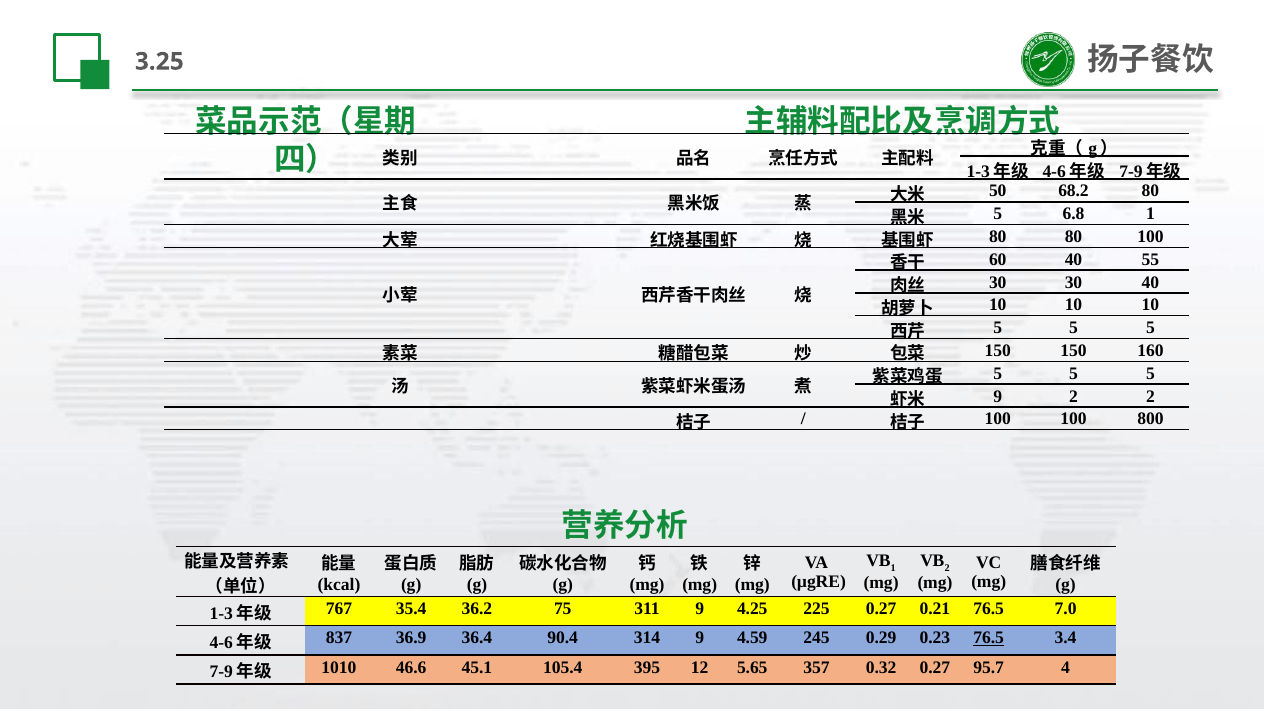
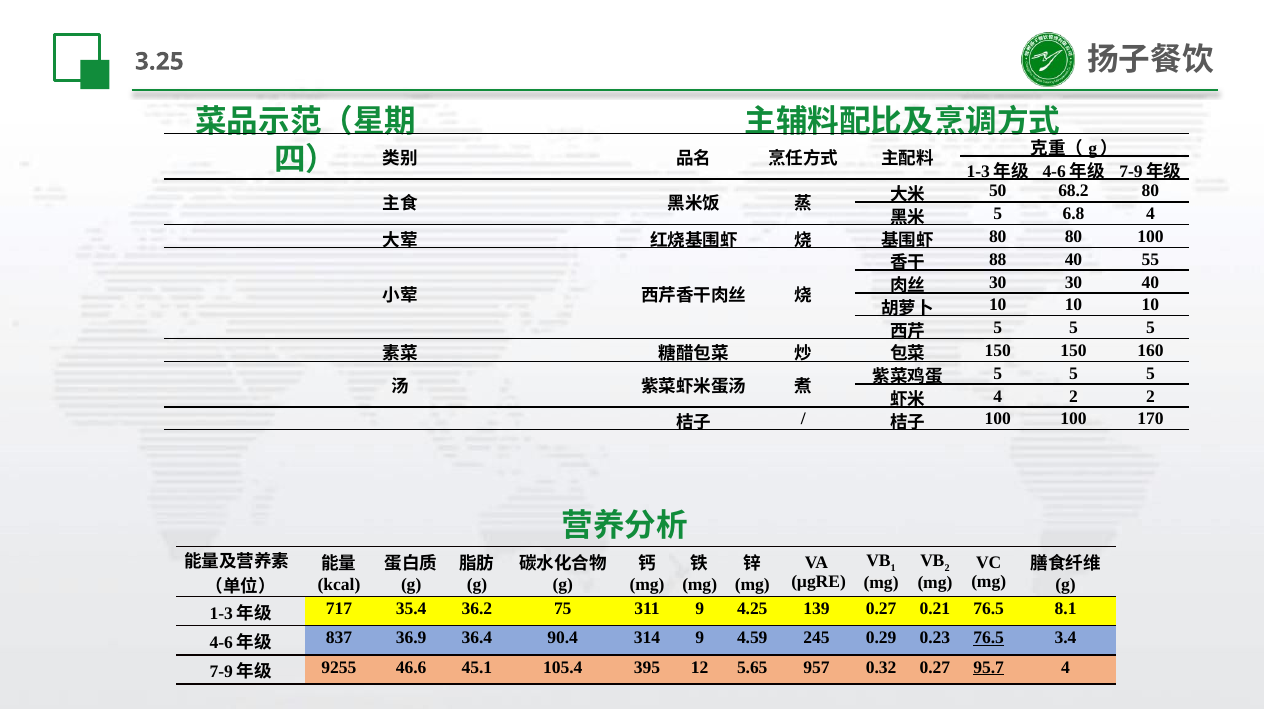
6.8 1: 1 -> 4 (1151, 214)
60: 60 -> 88 (998, 259)
9: 9 -> 4 (998, 396)
800: 800 -> 170 (1150, 419)
767: 767 -> 717 (339, 609)
225: 225 -> 139 (817, 609)
7.0: 7.0 -> 8.1 (1066, 609)
1010: 1010 -> 9255 (339, 667)
357: 357 -> 957 (817, 667)
95.7 underline: none -> present (989, 667)
